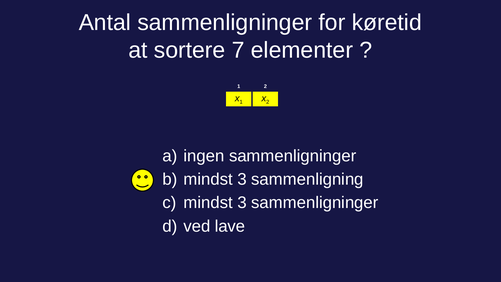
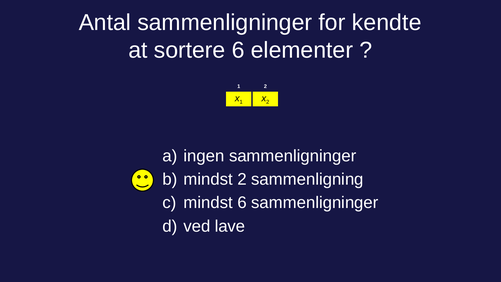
køretid: køretid -> kendte (387, 23)
sortere 7: 7 -> 6 (238, 50)
3: 3 -> 2 (242, 179)
3: 3 -> 6 (242, 203)
